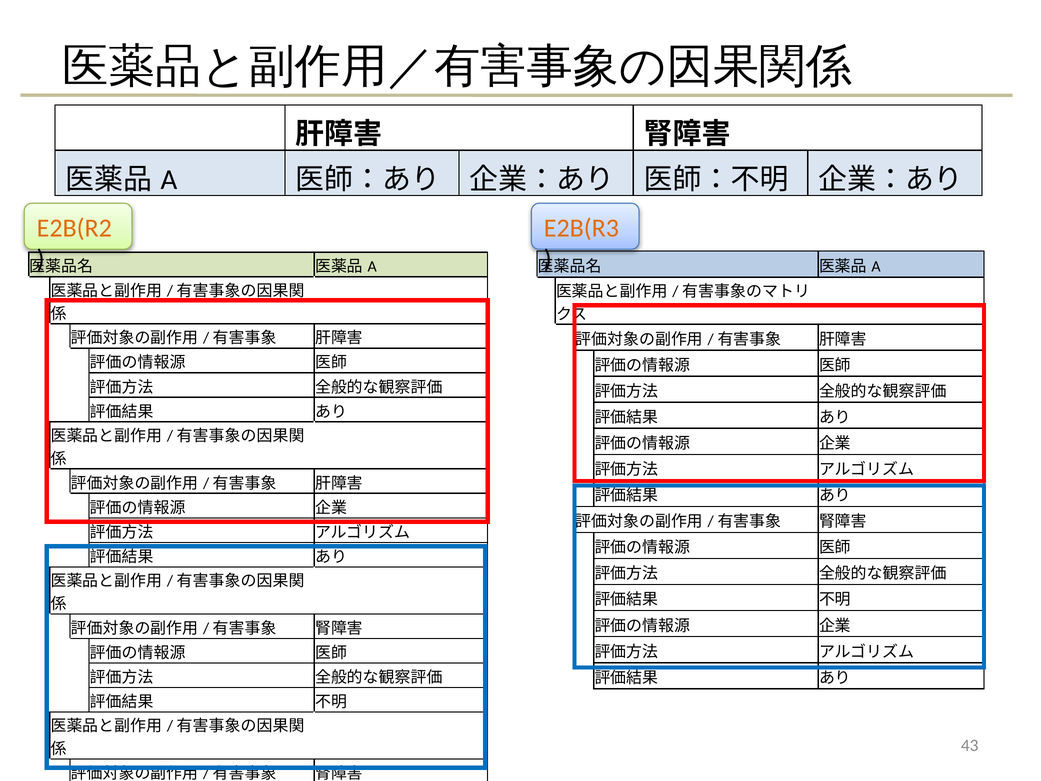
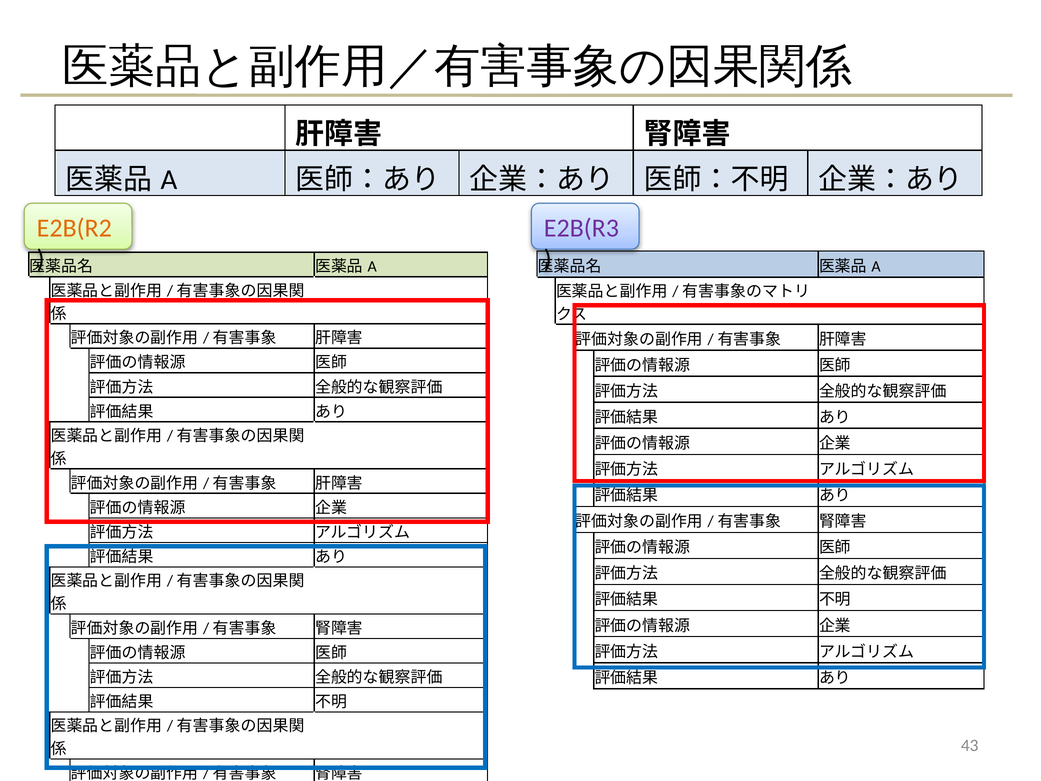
E2B(R3 colour: orange -> purple (581, 228)
